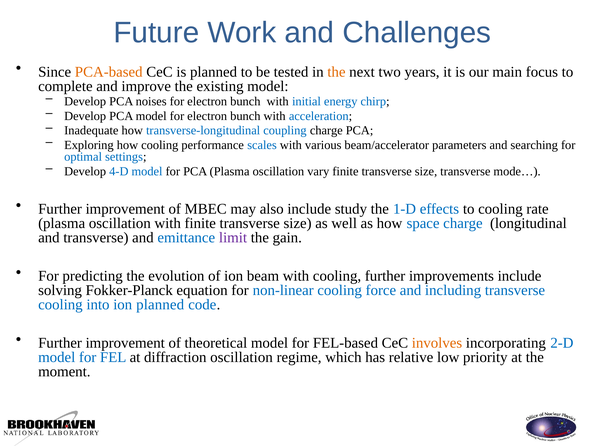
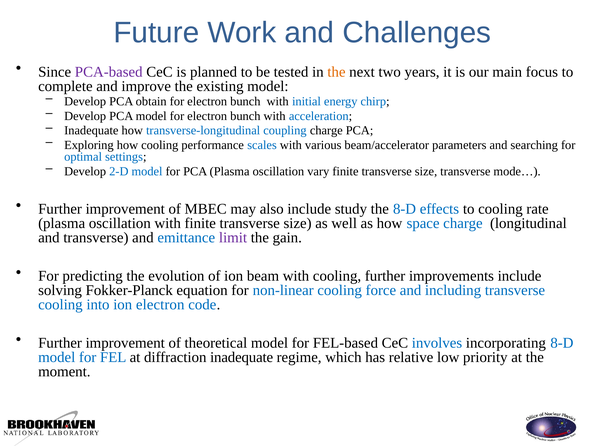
PCA-based colour: orange -> purple (109, 72)
noises: noises -> obtain (151, 101)
4-D: 4-D -> 2-D (119, 171)
the 1-D: 1-D -> 8-D (405, 209)
ion planned: planned -> electron (160, 305)
involves colour: orange -> blue (437, 343)
incorporating 2-D: 2-D -> 8-D (562, 343)
diffraction oscillation: oscillation -> inadequate (242, 358)
